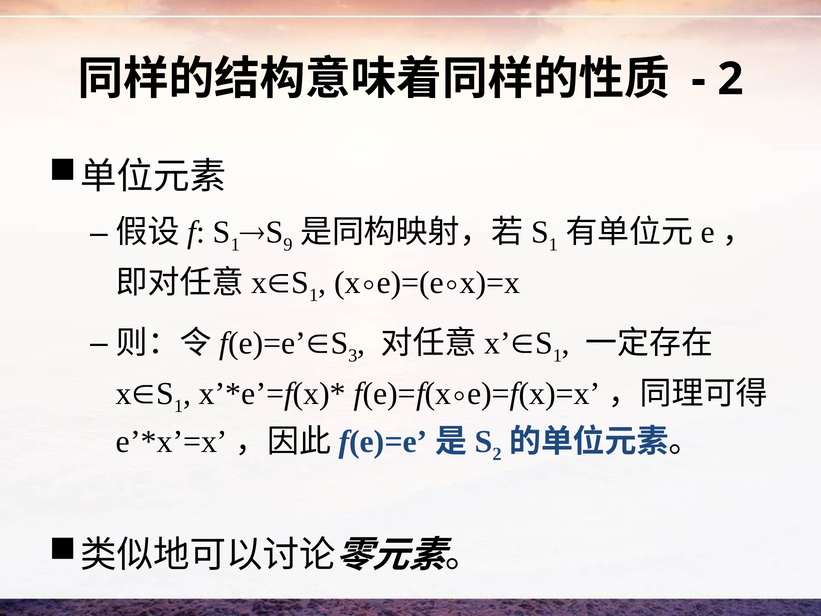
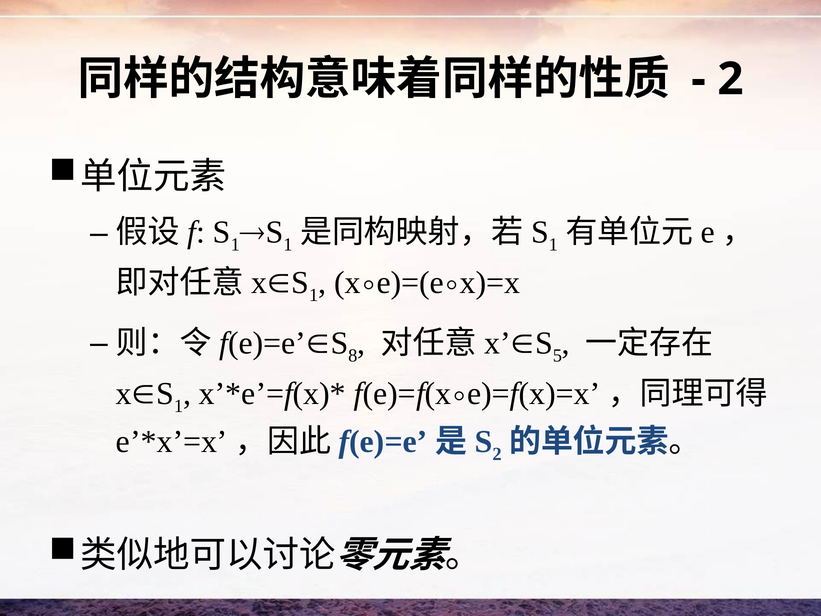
9: 9 -> 1 (288, 244)
3: 3 -> 8 (353, 355)
1: 1 -> 5 (557, 355)
